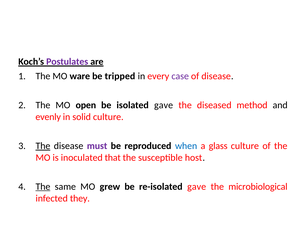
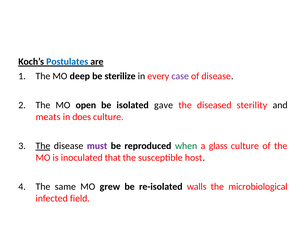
Postulates colour: purple -> blue (67, 62)
ware: ware -> deep (80, 76)
tripped: tripped -> sterilize (120, 76)
method: method -> sterility (252, 105)
evenly: evenly -> meats (48, 117)
solid: solid -> does (82, 117)
when colour: blue -> green (186, 146)
The underline: present -> none (43, 186)
re-isolated gave: gave -> walls (197, 186)
they: they -> field (80, 198)
